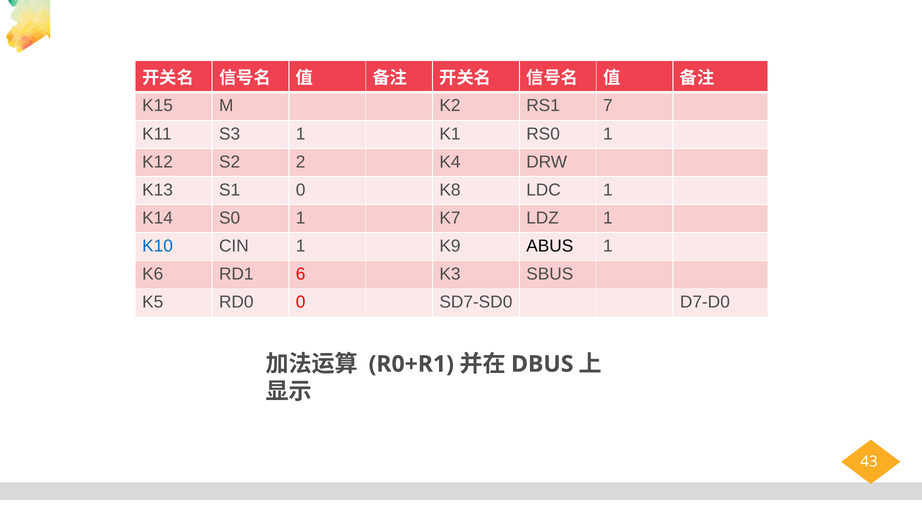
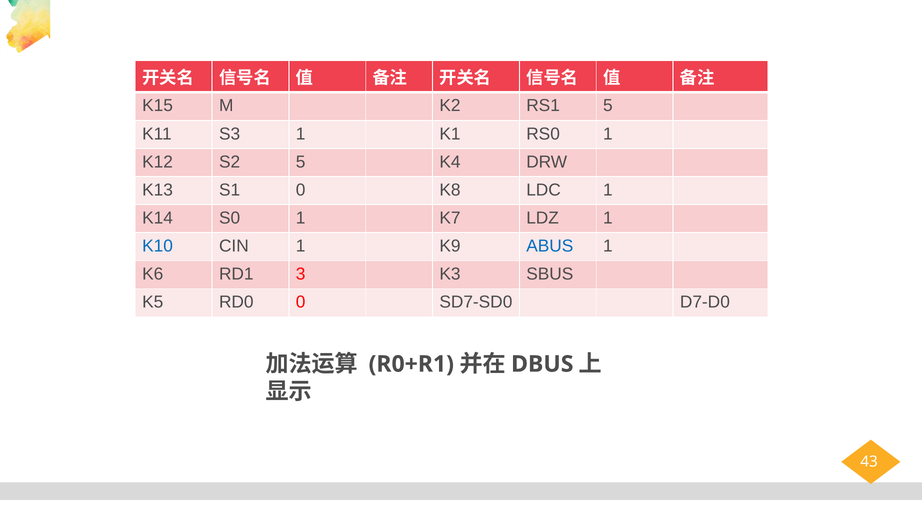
RS1 7: 7 -> 5 (608, 106)
S2 2: 2 -> 5 (301, 162)
ABUS colour: black -> blue (550, 246)
6: 6 -> 3 (301, 274)
